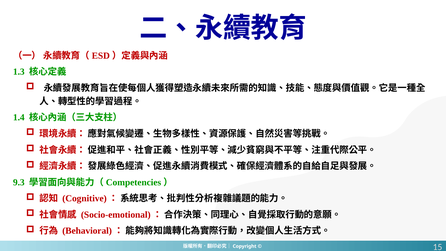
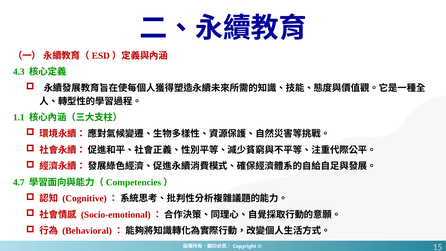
1.3: 1.3 -> 4.3 (19, 72)
1.4: 1.4 -> 1.1 (19, 118)
9.3: 9.3 -> 4.7 (19, 182)
